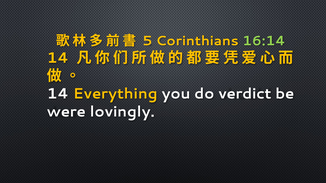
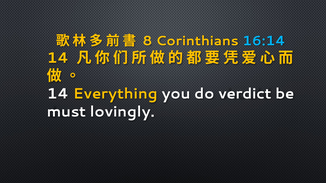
5: 5 -> 8 (147, 41)
16:14 colour: light green -> light blue (264, 41)
were: were -> must (66, 112)
